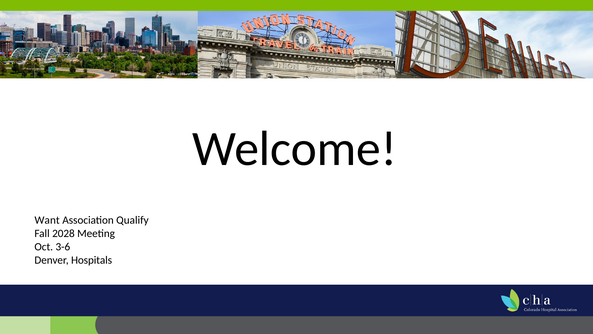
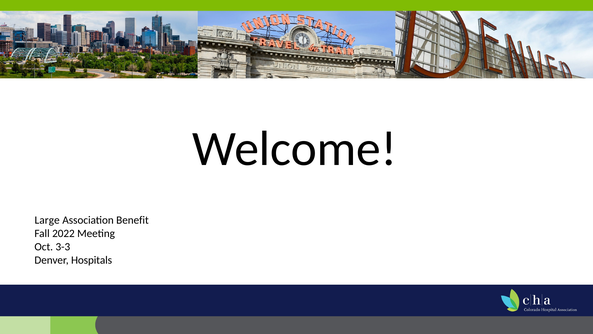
Want: Want -> Large (47, 220)
Qualify: Qualify -> Benefit (132, 220)
2028: 2028 -> 2022 (63, 233)
3-6: 3-6 -> 3-3 (63, 247)
